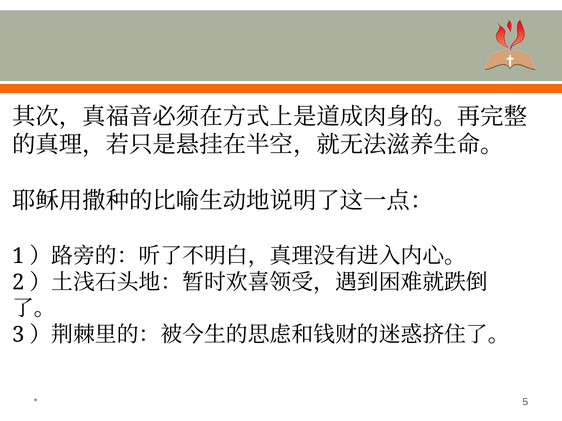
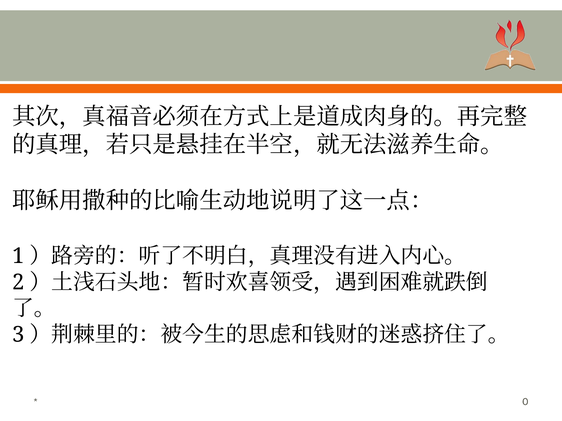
5: 5 -> 0 (525, 402)
